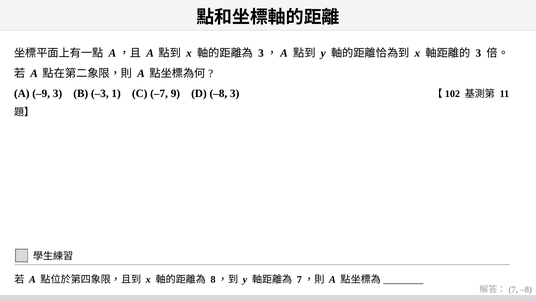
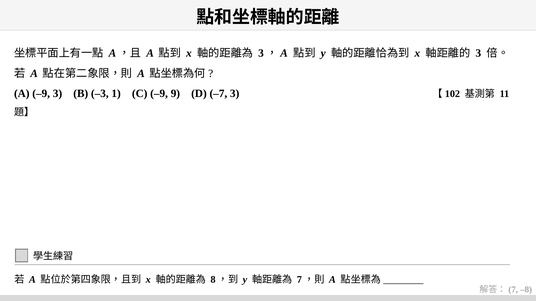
C –7: –7 -> –9 (159, 94)
D –8: –8 -> –7 (218, 94)
